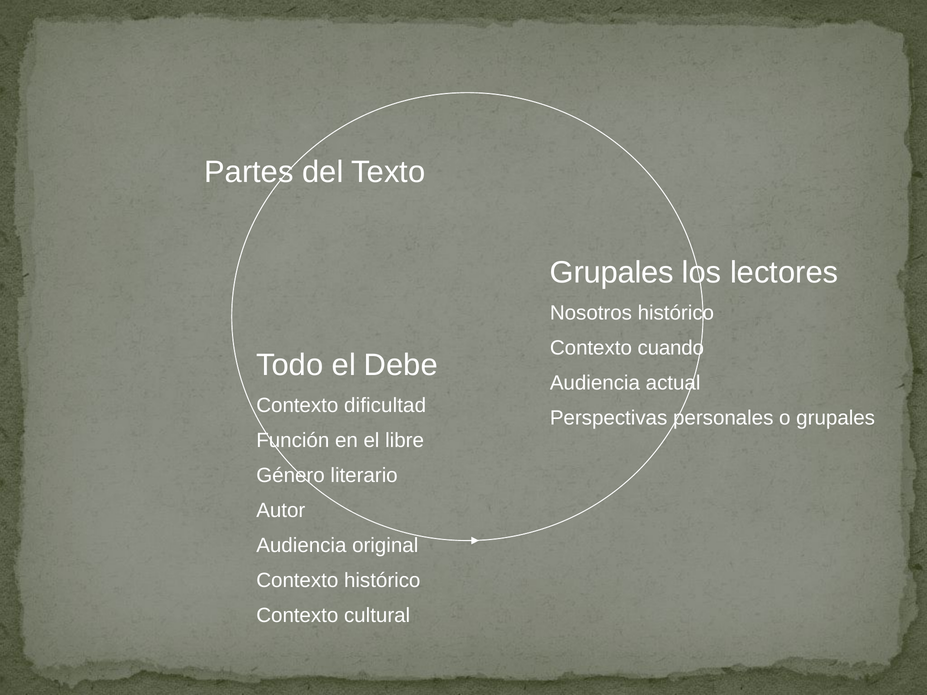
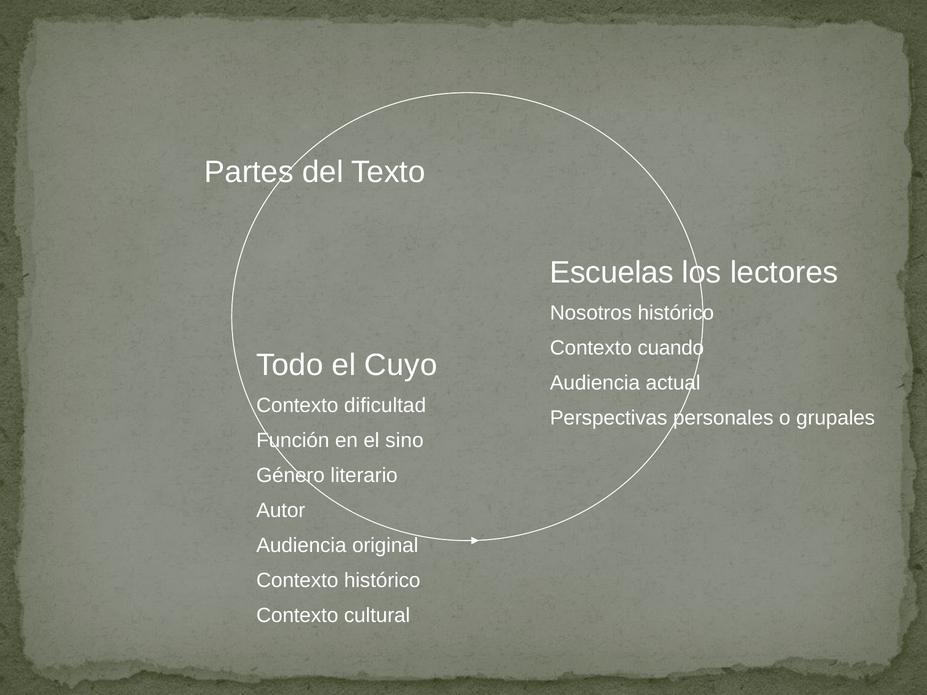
Grupales: Grupales -> Escuelas (612, 272)
Debe: Debe -> Cuyo (401, 365)
libre: libre -> sino (404, 441)
